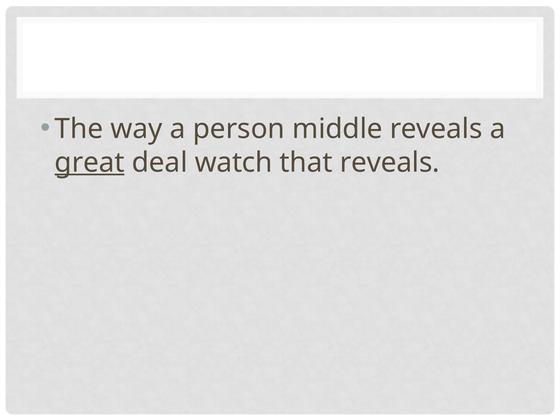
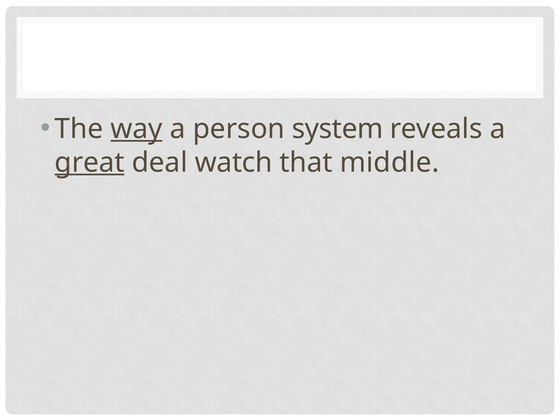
way underline: none -> present (137, 129)
middle: middle -> system (338, 129)
that reveals: reveals -> middle (390, 162)
